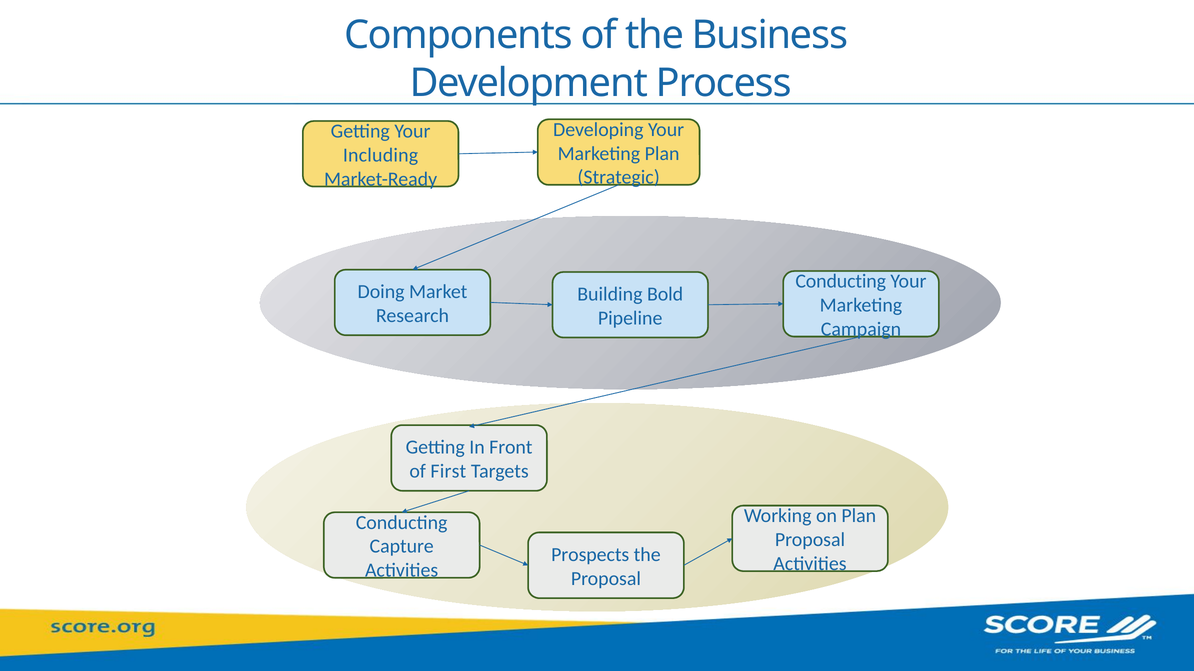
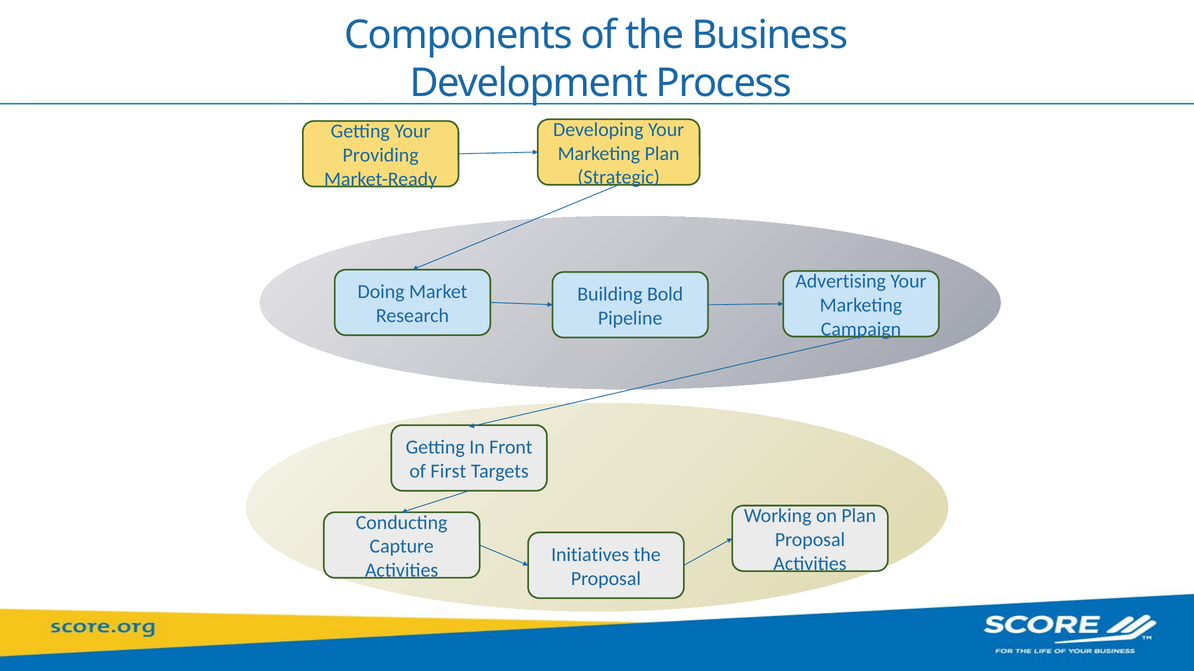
Including: Including -> Providing (381, 155)
Conducting: Conducting -> Advertising (841, 282)
Prospects: Prospects -> Initiatives (590, 555)
